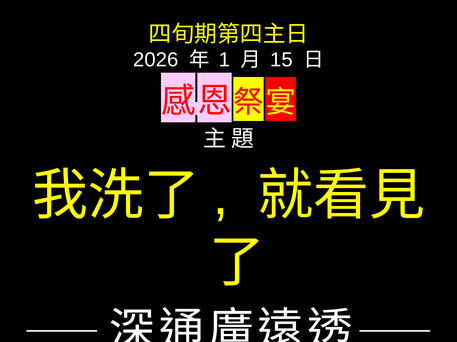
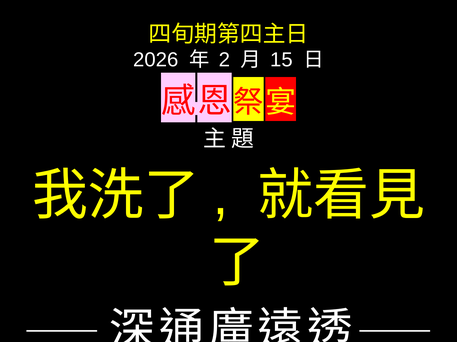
1: 1 -> 2 (224, 60)
